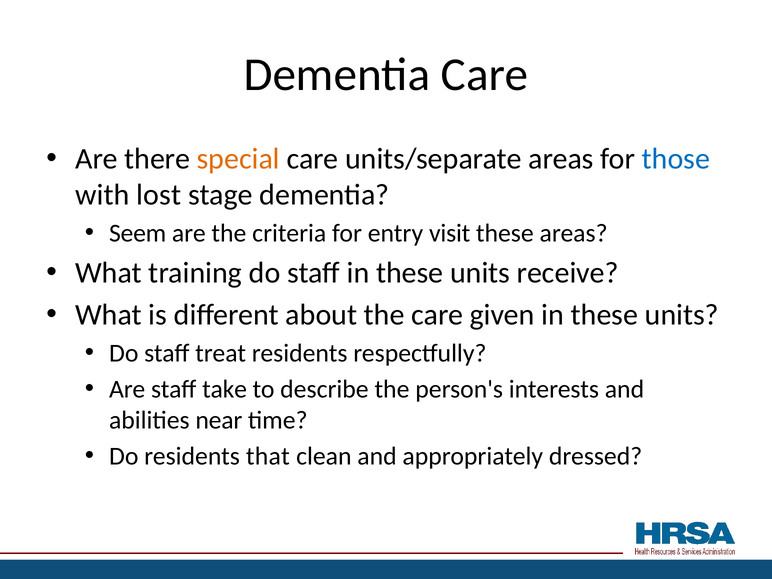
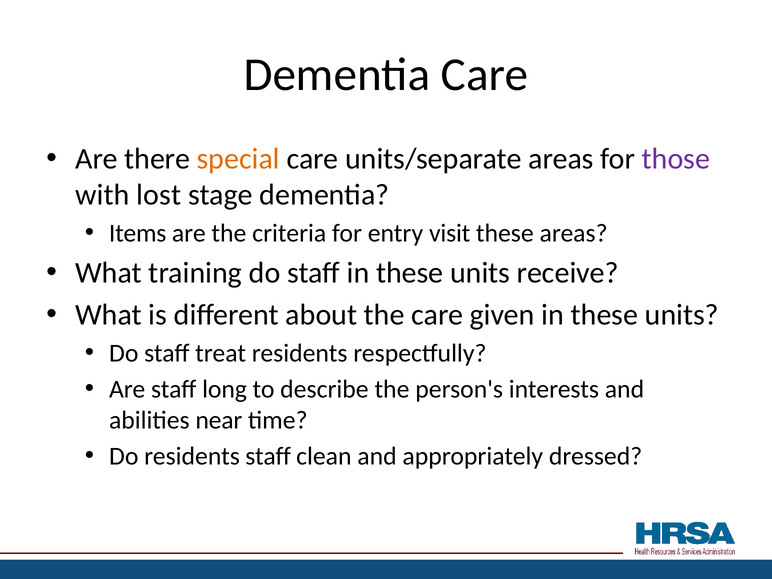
those colour: blue -> purple (676, 159)
Seem: Seem -> Items (138, 233)
take: take -> long (225, 389)
residents that: that -> staff (268, 456)
